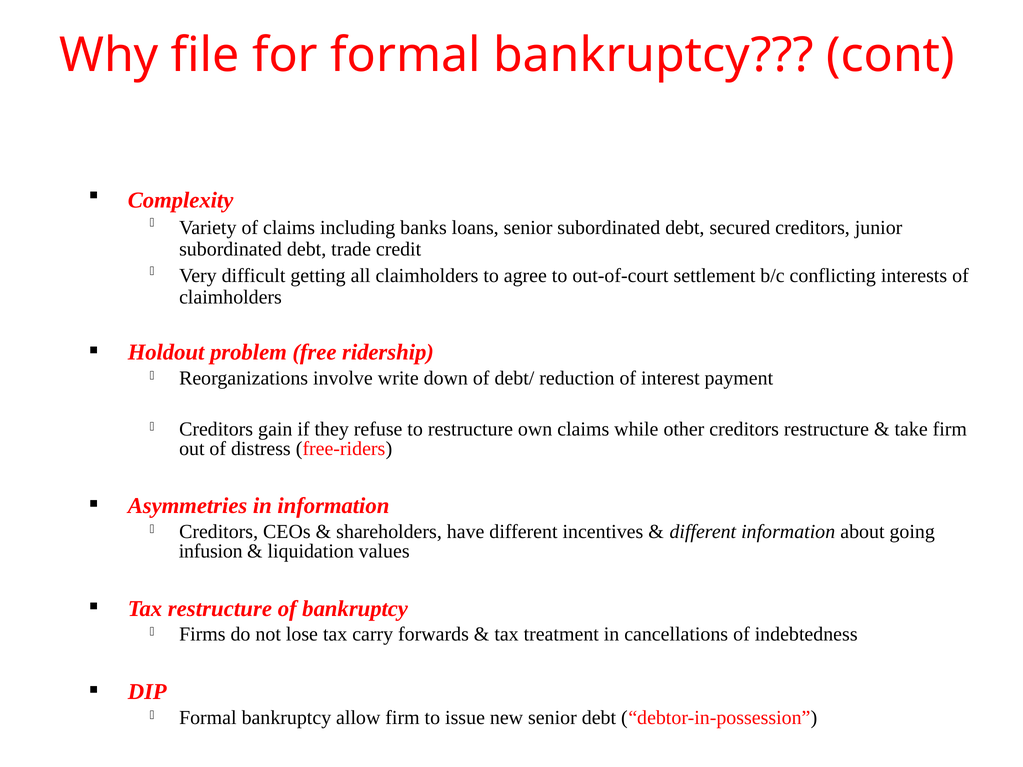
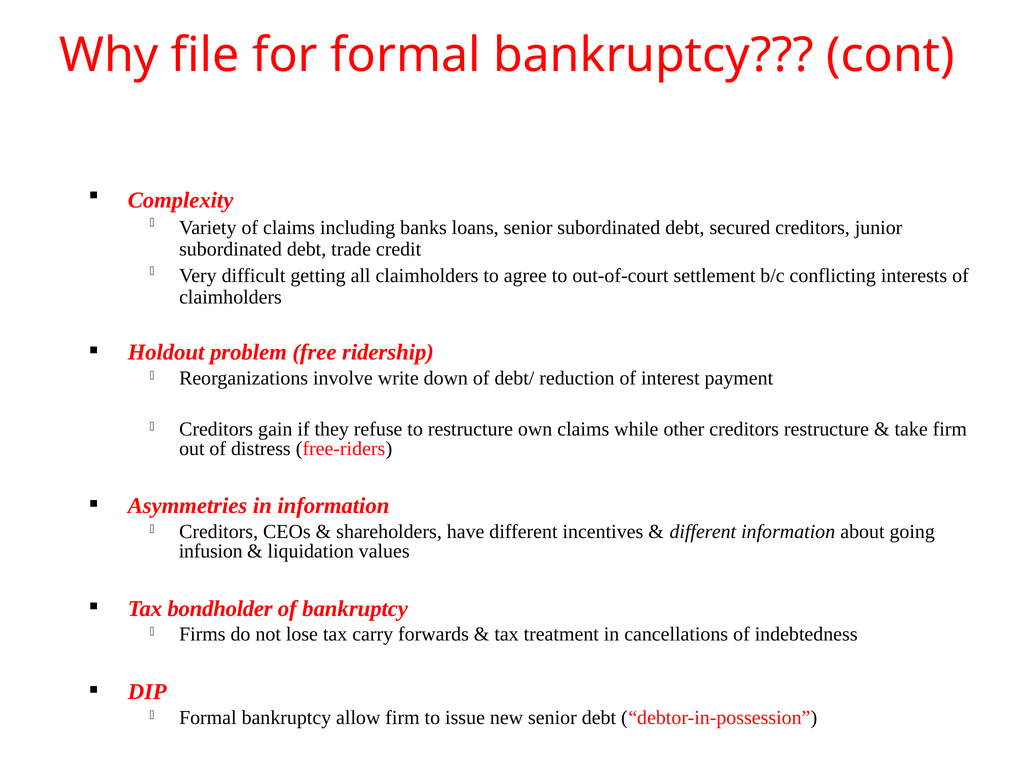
Tax restructure: restructure -> bondholder (220, 609)
